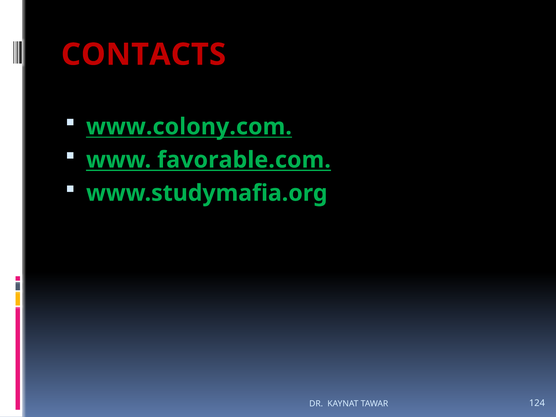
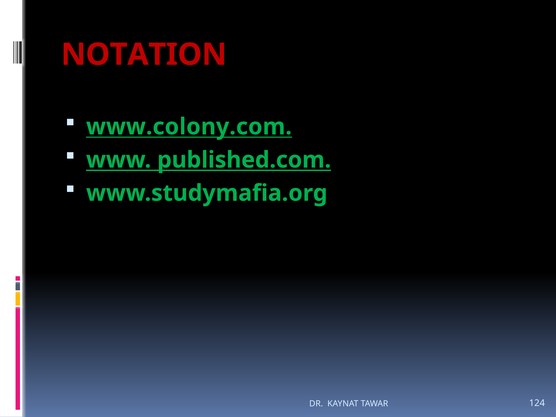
CONTACTS: CONTACTS -> NOTATION (144, 55)
favorable.com: favorable.com -> published.com (244, 160)
